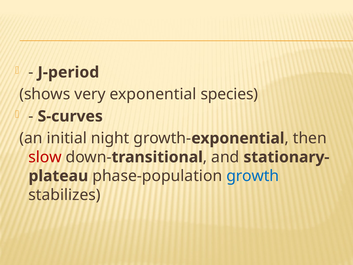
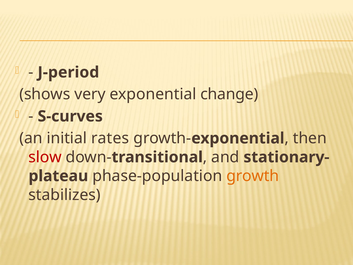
species: species -> change (229, 94)
night: night -> rates (110, 138)
growth colour: blue -> orange (253, 176)
